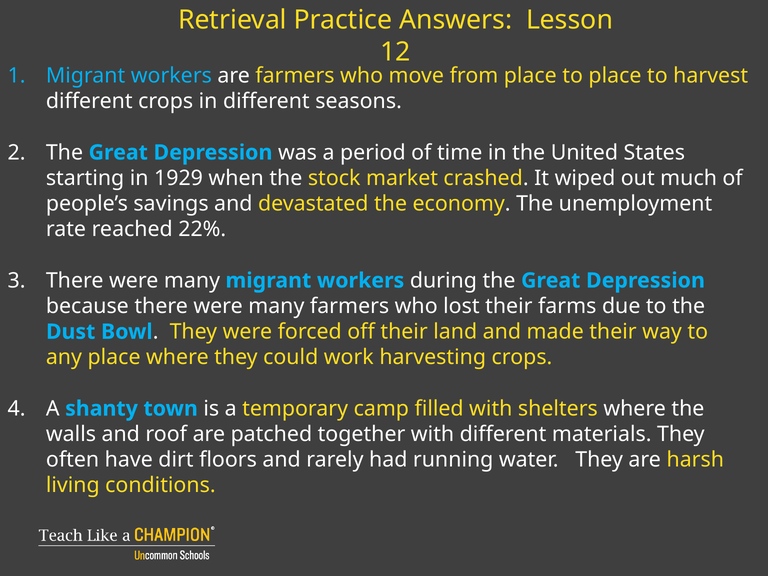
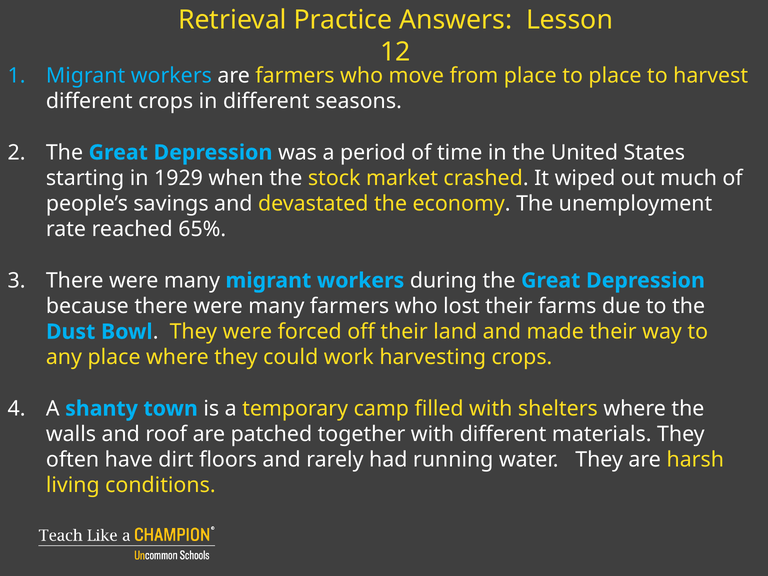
22%: 22% -> 65% (202, 229)
